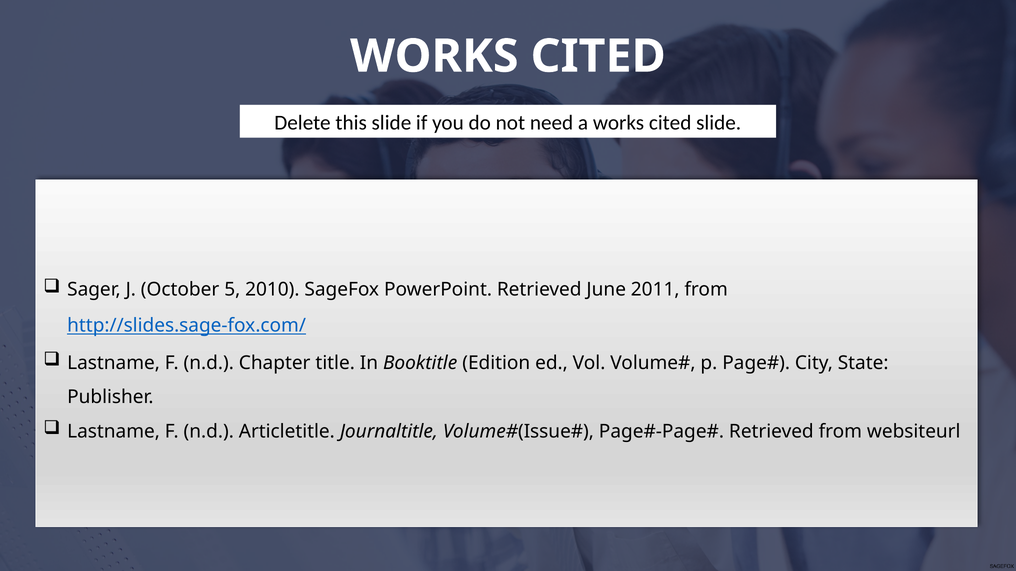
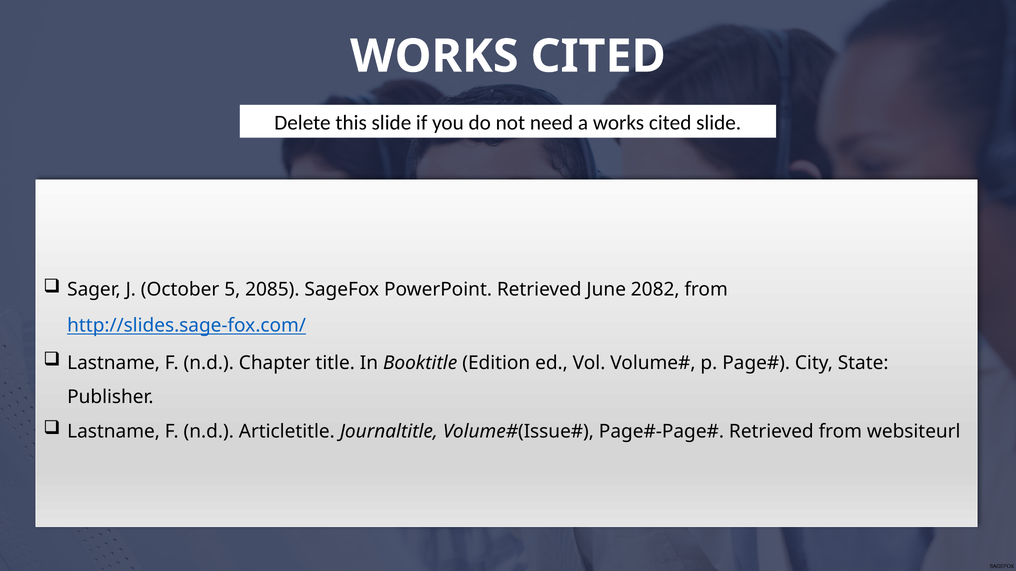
2010: 2010 -> 2085 (272, 290)
2011: 2011 -> 2082 (655, 290)
